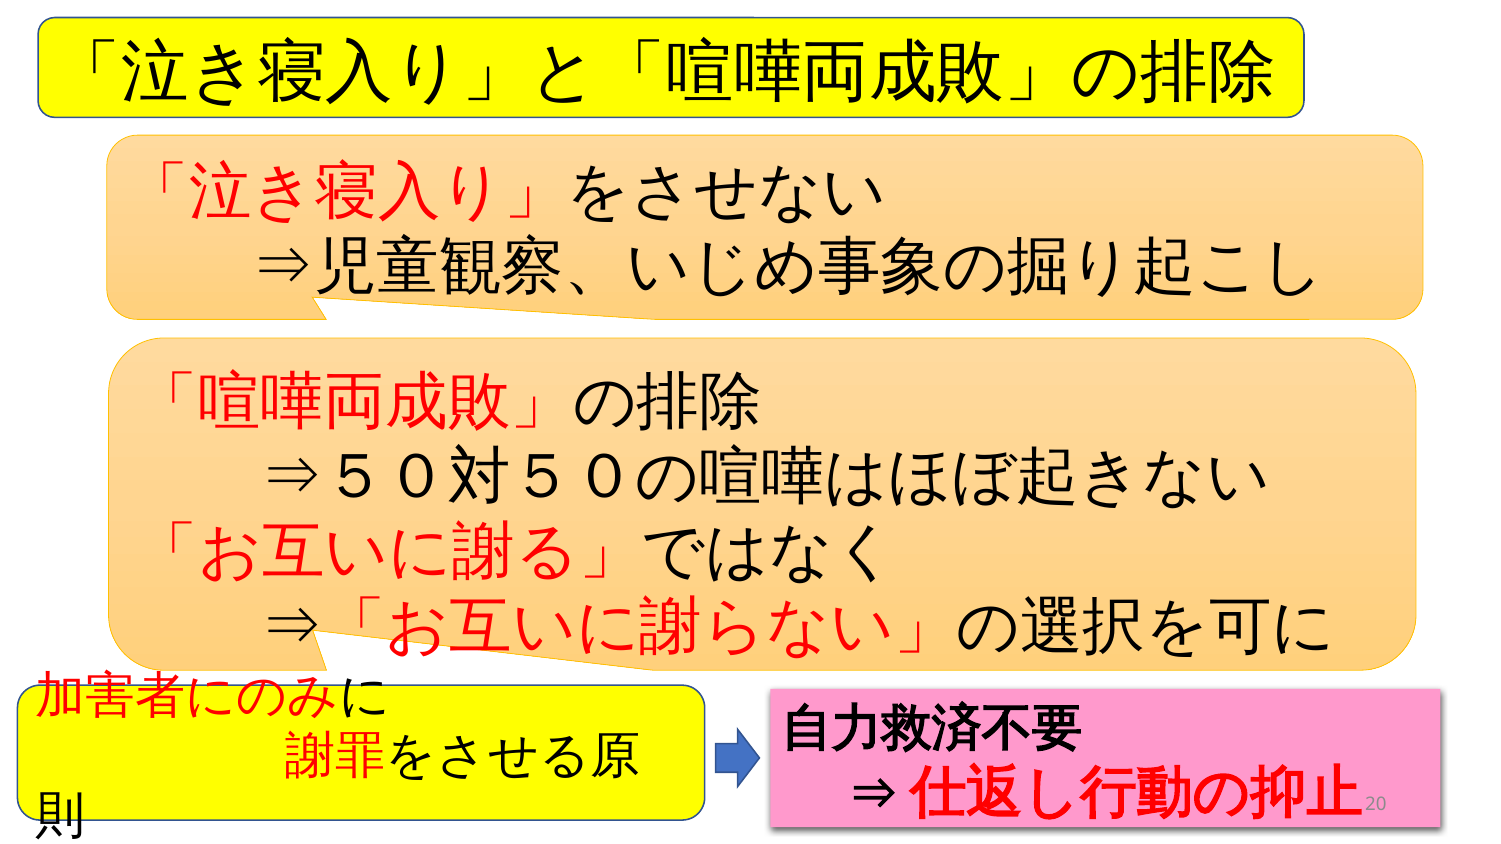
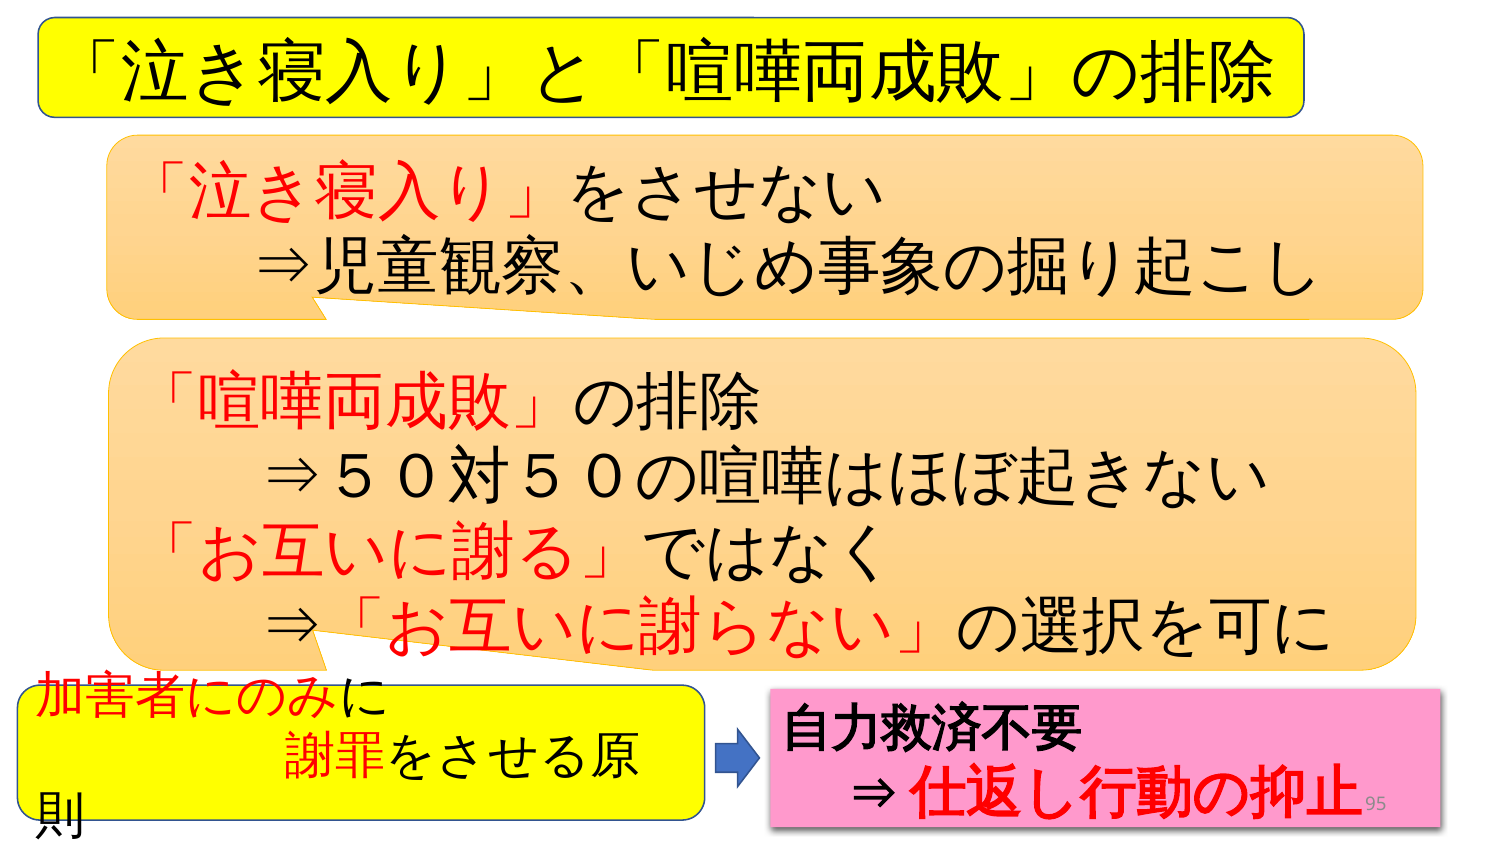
20: 20 -> 95 (1376, 805)
